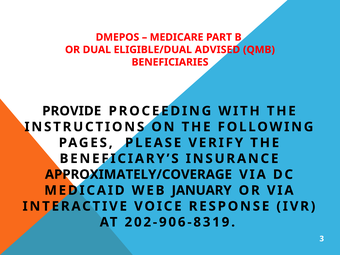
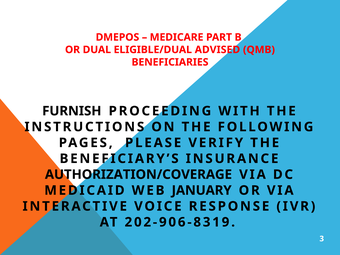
PROVIDE: PROVIDE -> FURNISH (72, 111)
APPROXIMATELY/COVERAGE: APPROXIMATELY/COVERAGE -> AUTHORIZATION/COVERAGE (138, 175)
